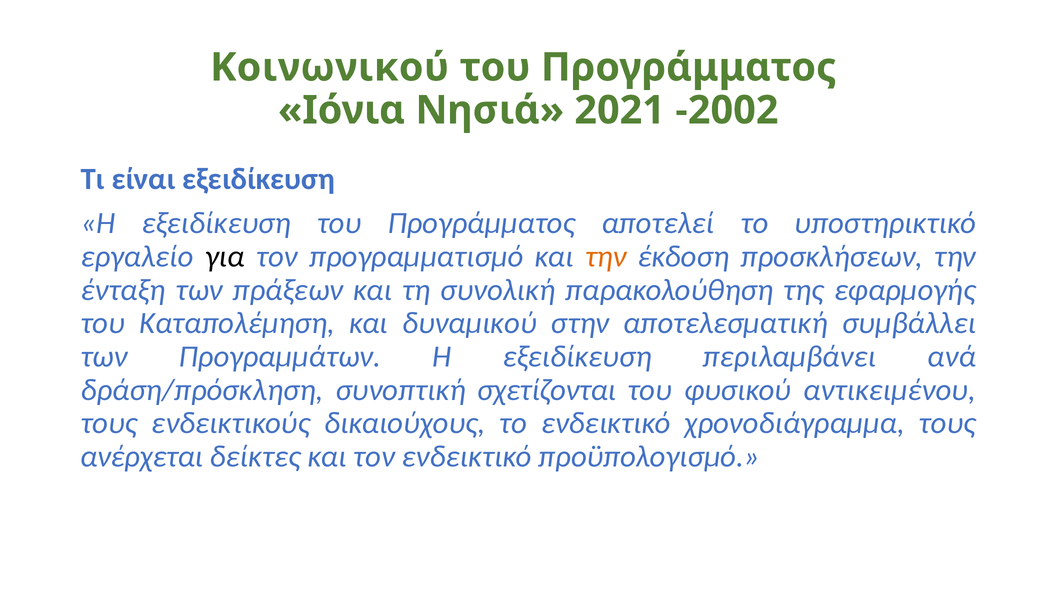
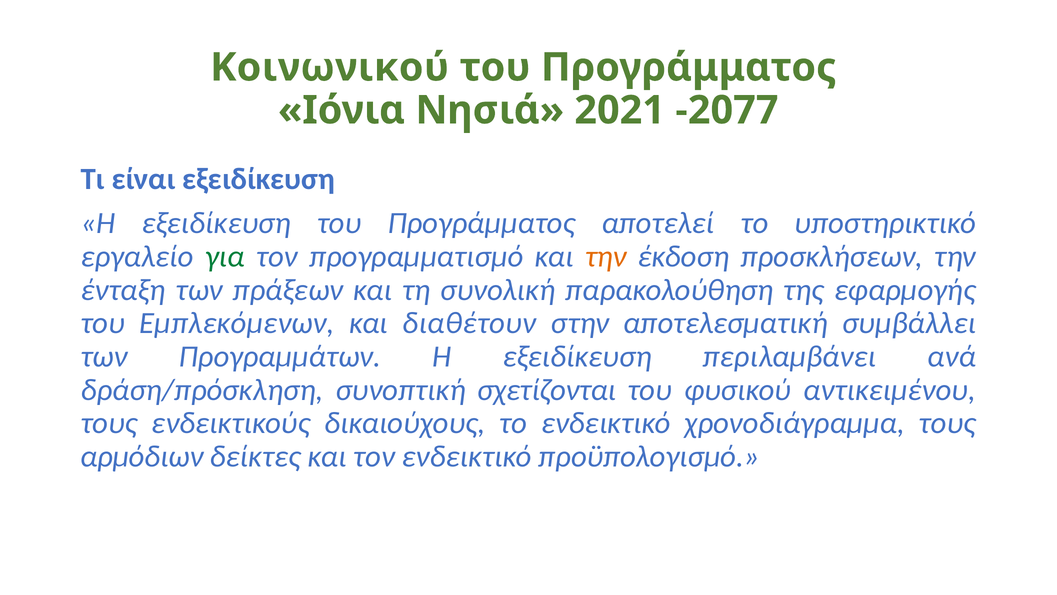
-2002: -2002 -> -2077 (727, 110)
για colour: black -> green (225, 256)
Καταπολέμηση: Καταπολέμηση -> Εμπλεκόμενων (237, 323)
δυναμικού: δυναμικού -> διαθέτουν (469, 323)
ανέρχεται: ανέρχεται -> αρμόδιων (142, 456)
